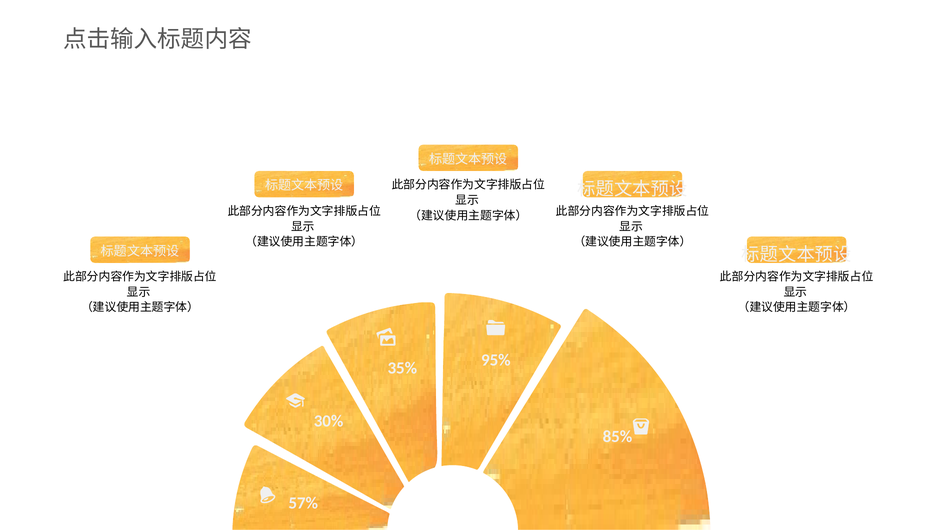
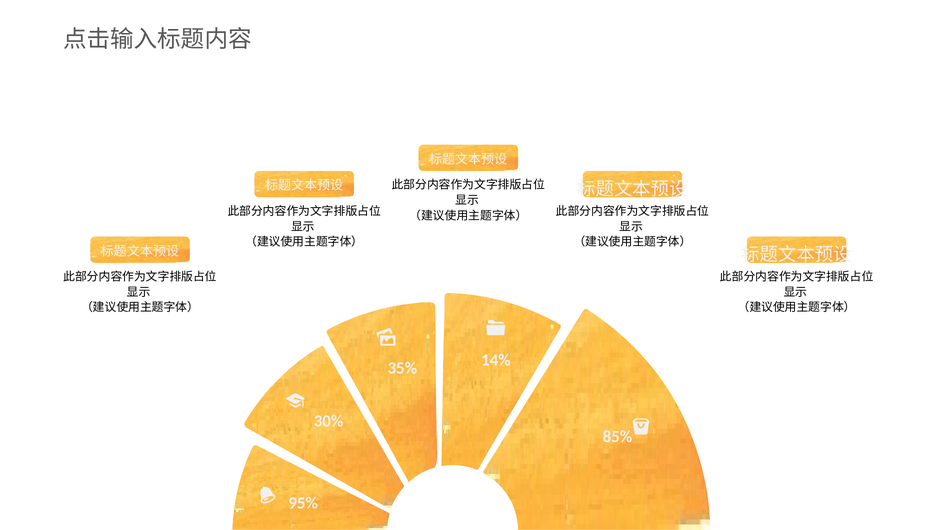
95%: 95% -> 14% (496, 360)
57%: 57% -> 95% (303, 504)
